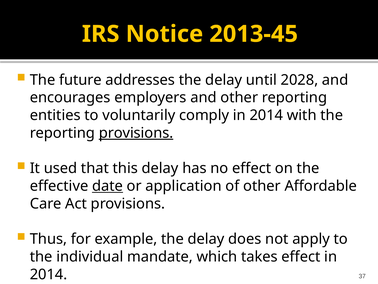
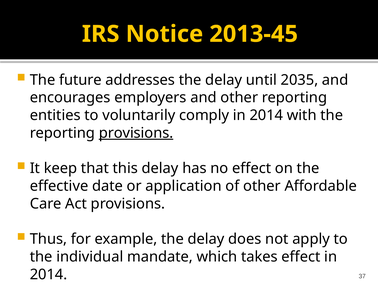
2028: 2028 -> 2035 (299, 80)
used: used -> keep (61, 168)
date underline: present -> none (108, 186)
